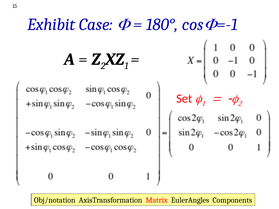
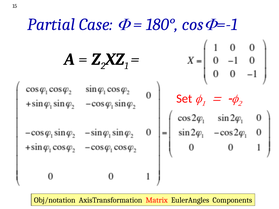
Exhibit: Exhibit -> Partial (51, 24)
